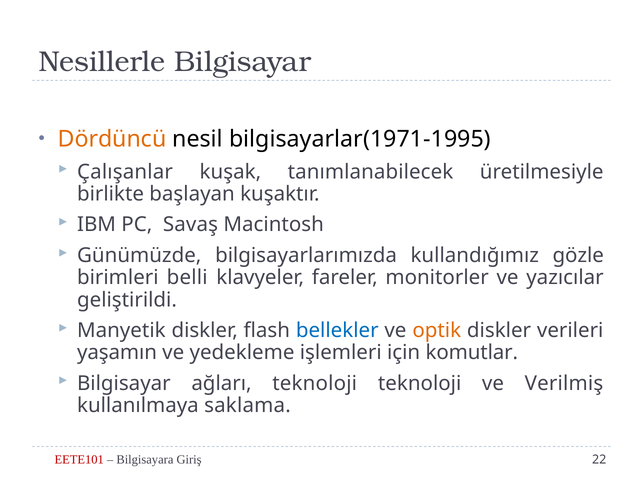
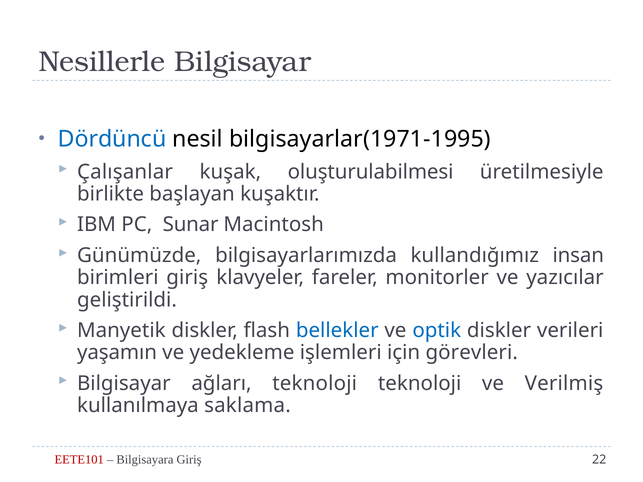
Dördüncü colour: orange -> blue (112, 139)
tanımlanabilecek: tanımlanabilecek -> oluşturulabilmesi (371, 172)
Savaş: Savaş -> Sunar (191, 225)
gözle: gözle -> insan (578, 256)
birimleri belli: belli -> giriş (187, 278)
optik colour: orange -> blue (437, 331)
komutlar: komutlar -> görevleri (472, 353)
